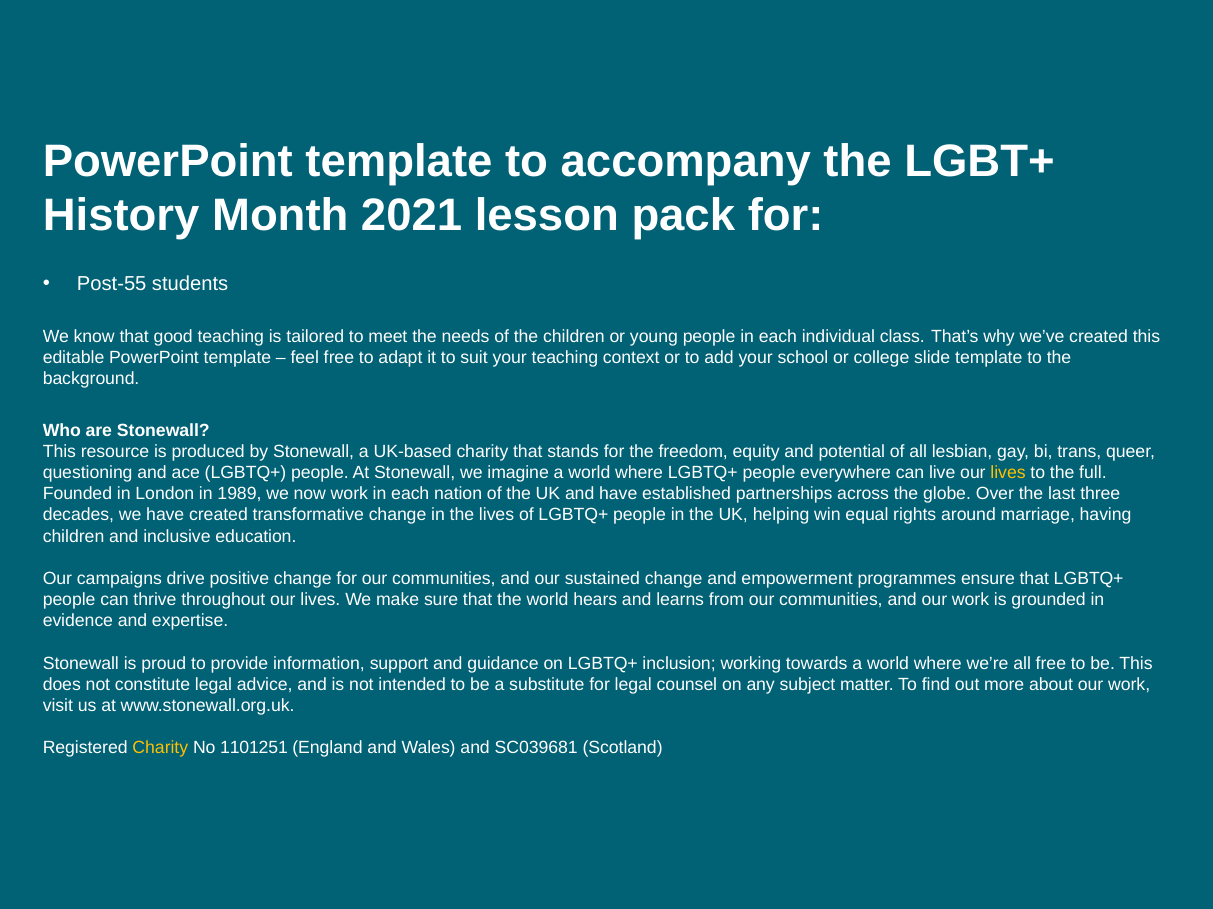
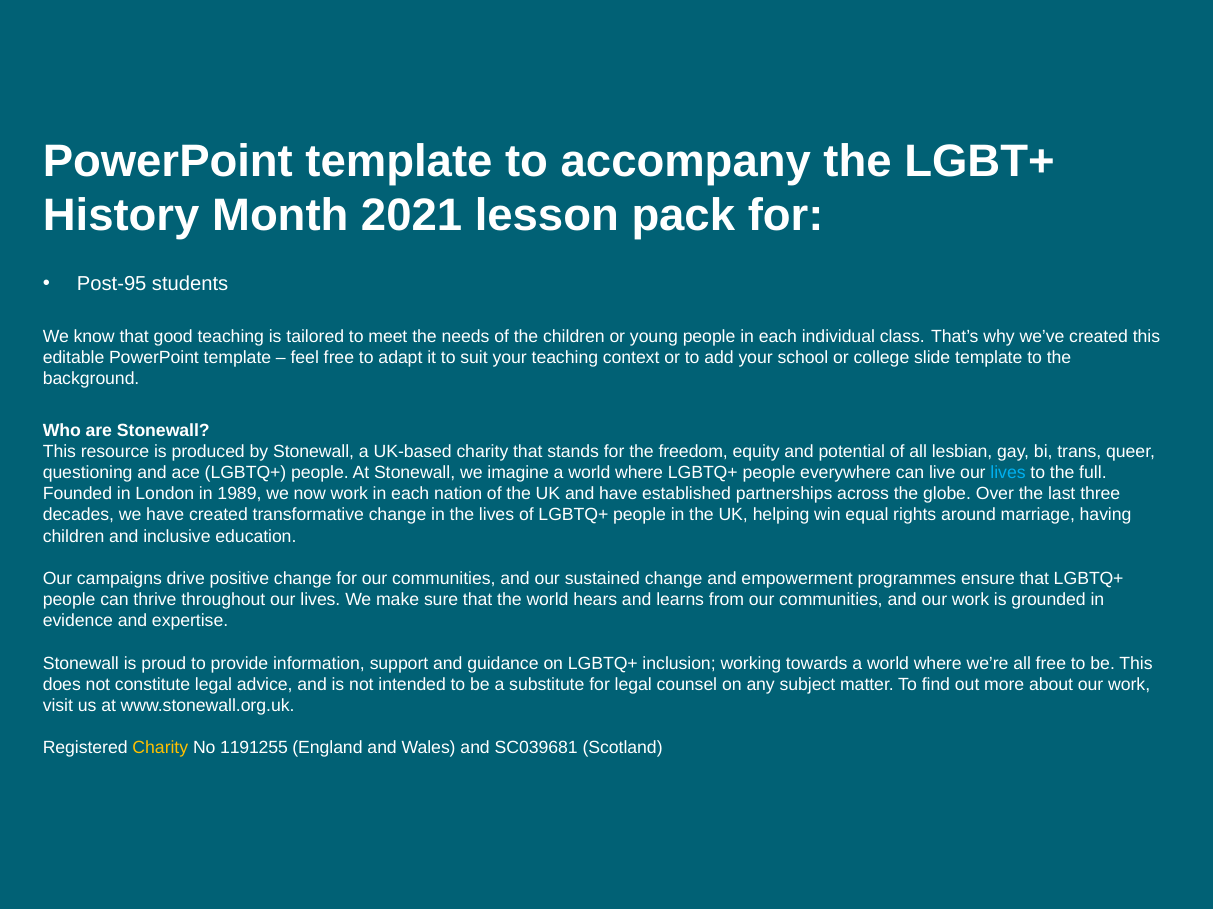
Post-55: Post-55 -> Post-95 (112, 284)
lives colour: yellow -> light blue (1008, 473)
1101251: 1101251 -> 1191255 (254, 749)
